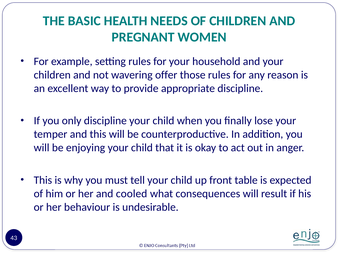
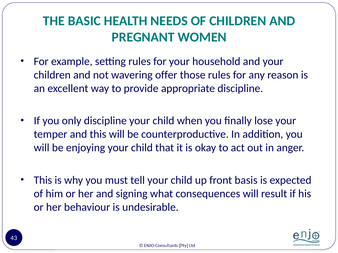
table: table -> basis (246, 181)
cooled: cooled -> signing (132, 194)
